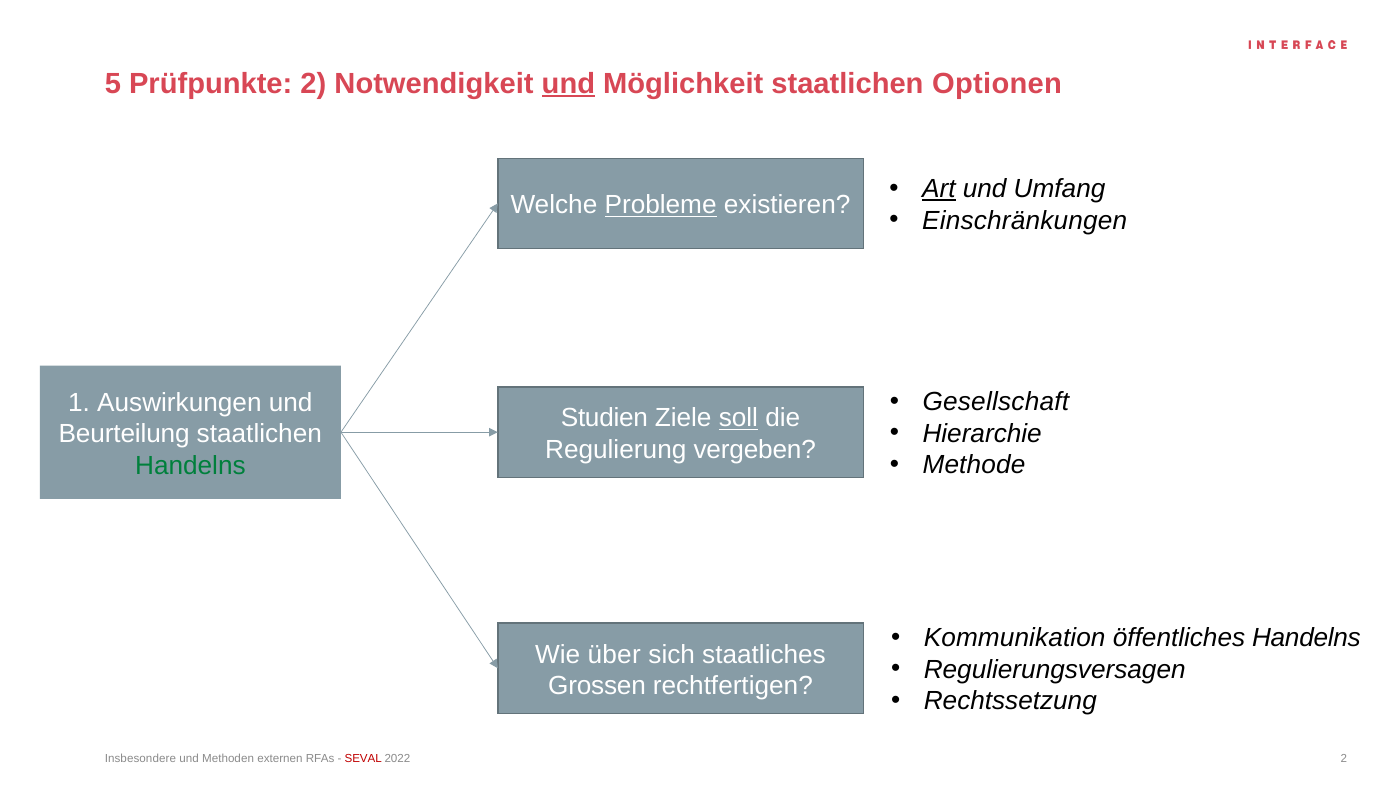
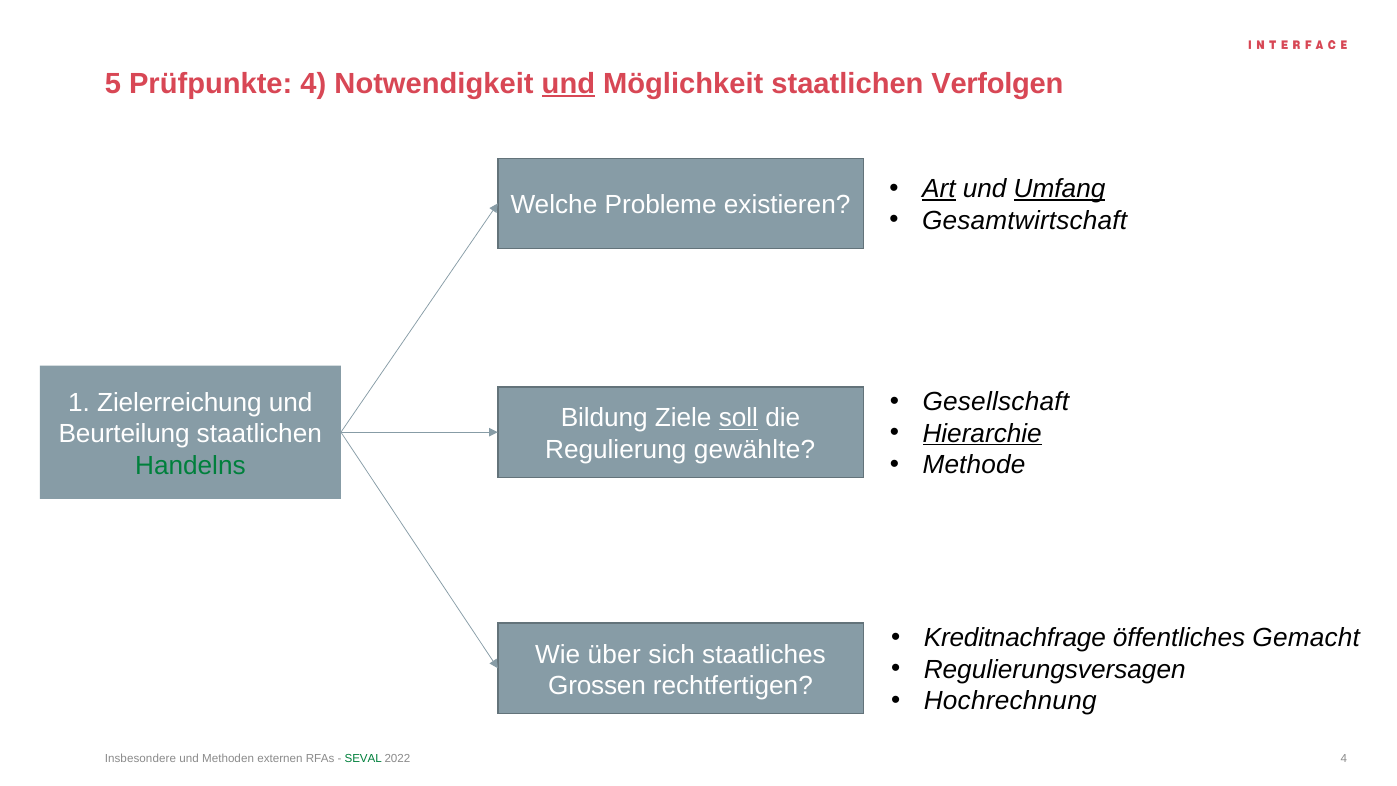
Prüfpunkte 2: 2 -> 4 (313, 84)
Optionen: Optionen -> Verfolgen (997, 84)
Umfang underline: none -> present (1060, 189)
Probleme underline: present -> none (661, 205)
Einschränkungen: Einschränkungen -> Gesamtwirtschaft (1025, 220)
Auswirkungen: Auswirkungen -> Zielerreichung (179, 402)
Studien: Studien -> Bildung (604, 418)
Hierarchie underline: none -> present (982, 433)
vergeben: vergeben -> gewählte (755, 450)
Kommunikation: Kommunikation -> Kreditnachfrage (1015, 638)
öffentliches Handelns: Handelns -> Gemacht (1306, 638)
Rechtssetzung: Rechtssetzung -> Hochrechnung (1010, 701)
SEVAL colour: red -> green (363, 759)
2022 2: 2 -> 4 (1344, 759)
